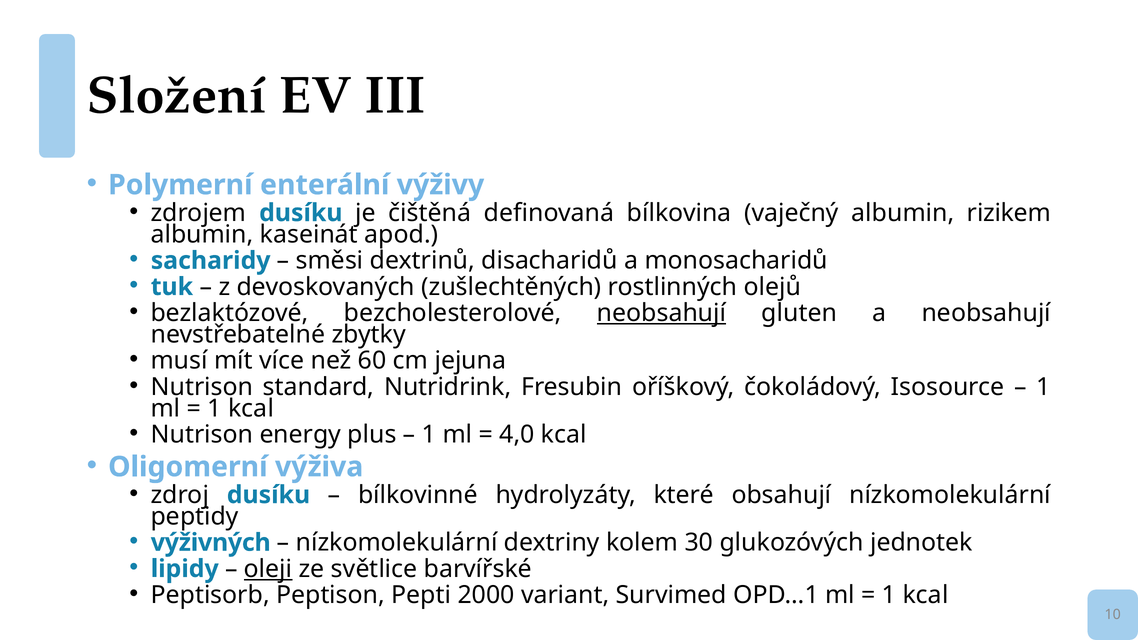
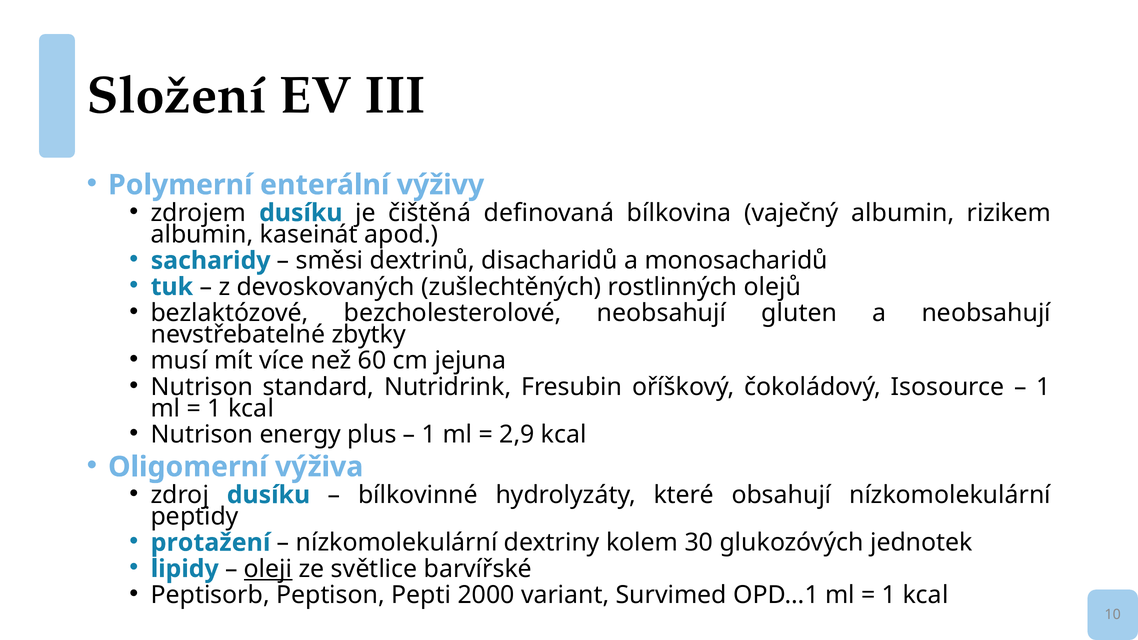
neobsahují underline: present -> none (662, 313)
4,0: 4,0 -> 2,9 (517, 435)
výživných: výživných -> protažení (211, 543)
